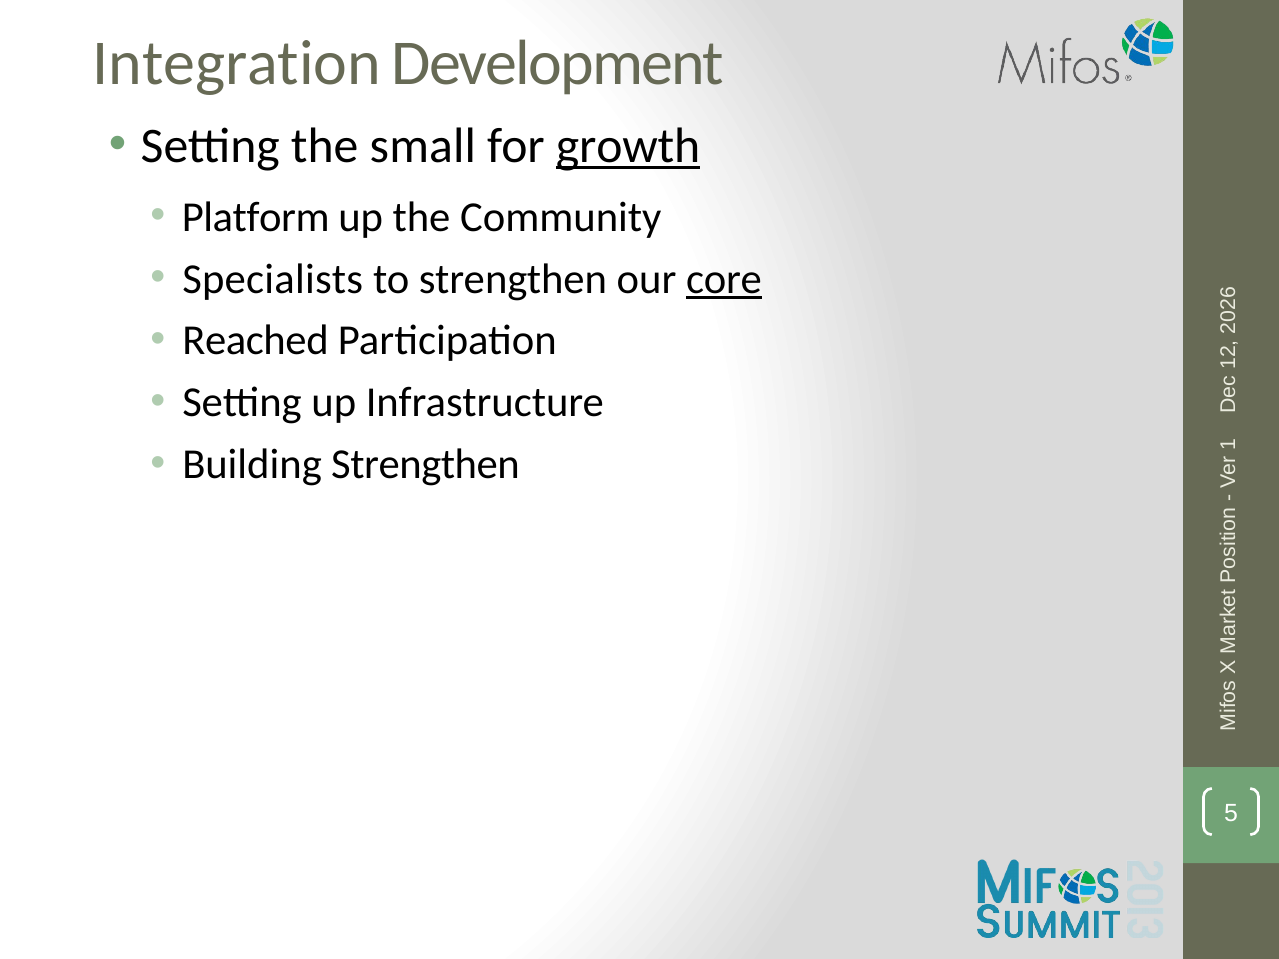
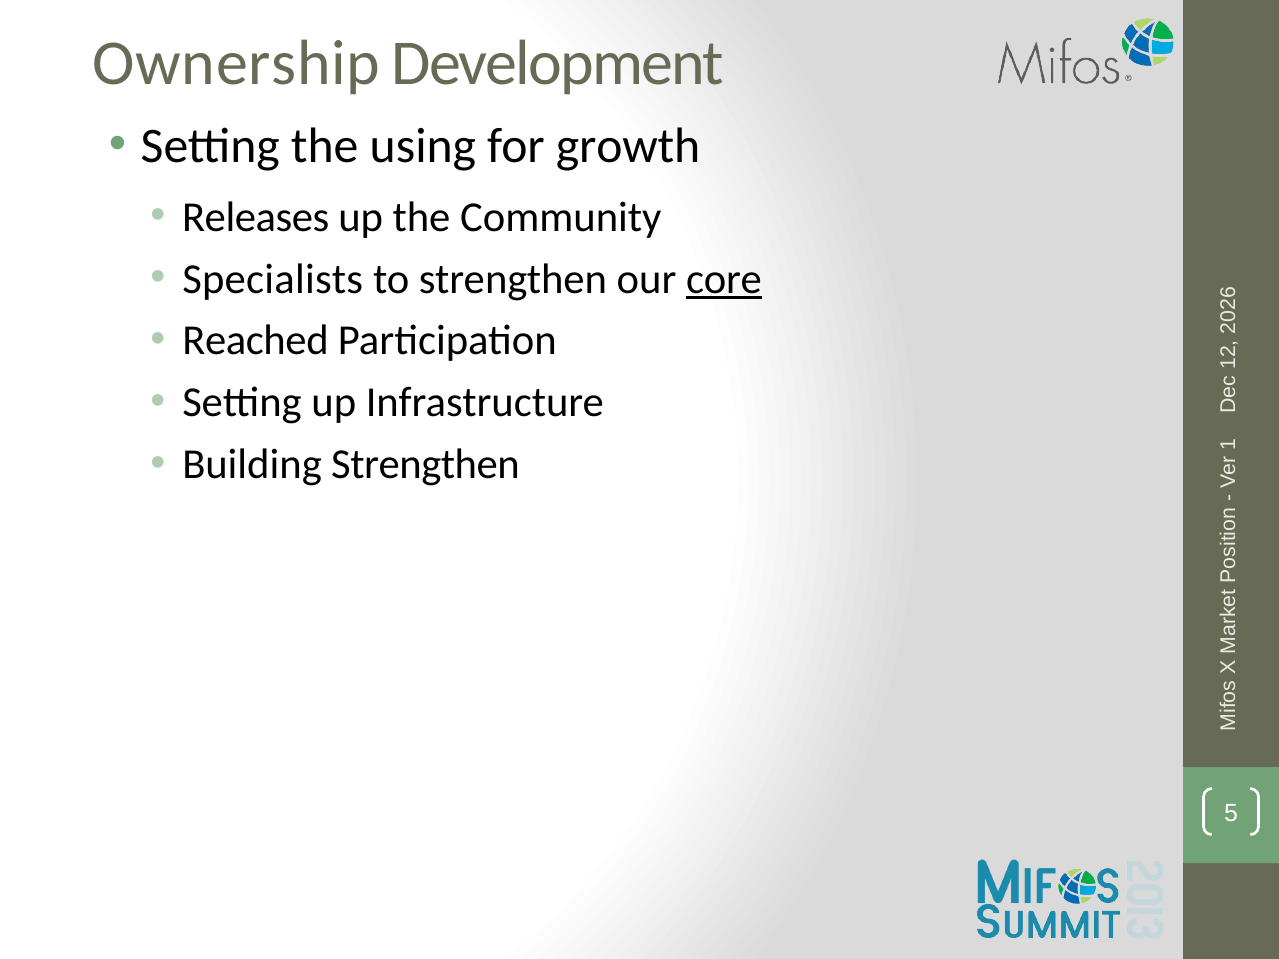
Integration: Integration -> Ownership (236, 63)
small: small -> using (423, 146)
growth underline: present -> none (628, 146)
Platform: Platform -> Releases (256, 217)
